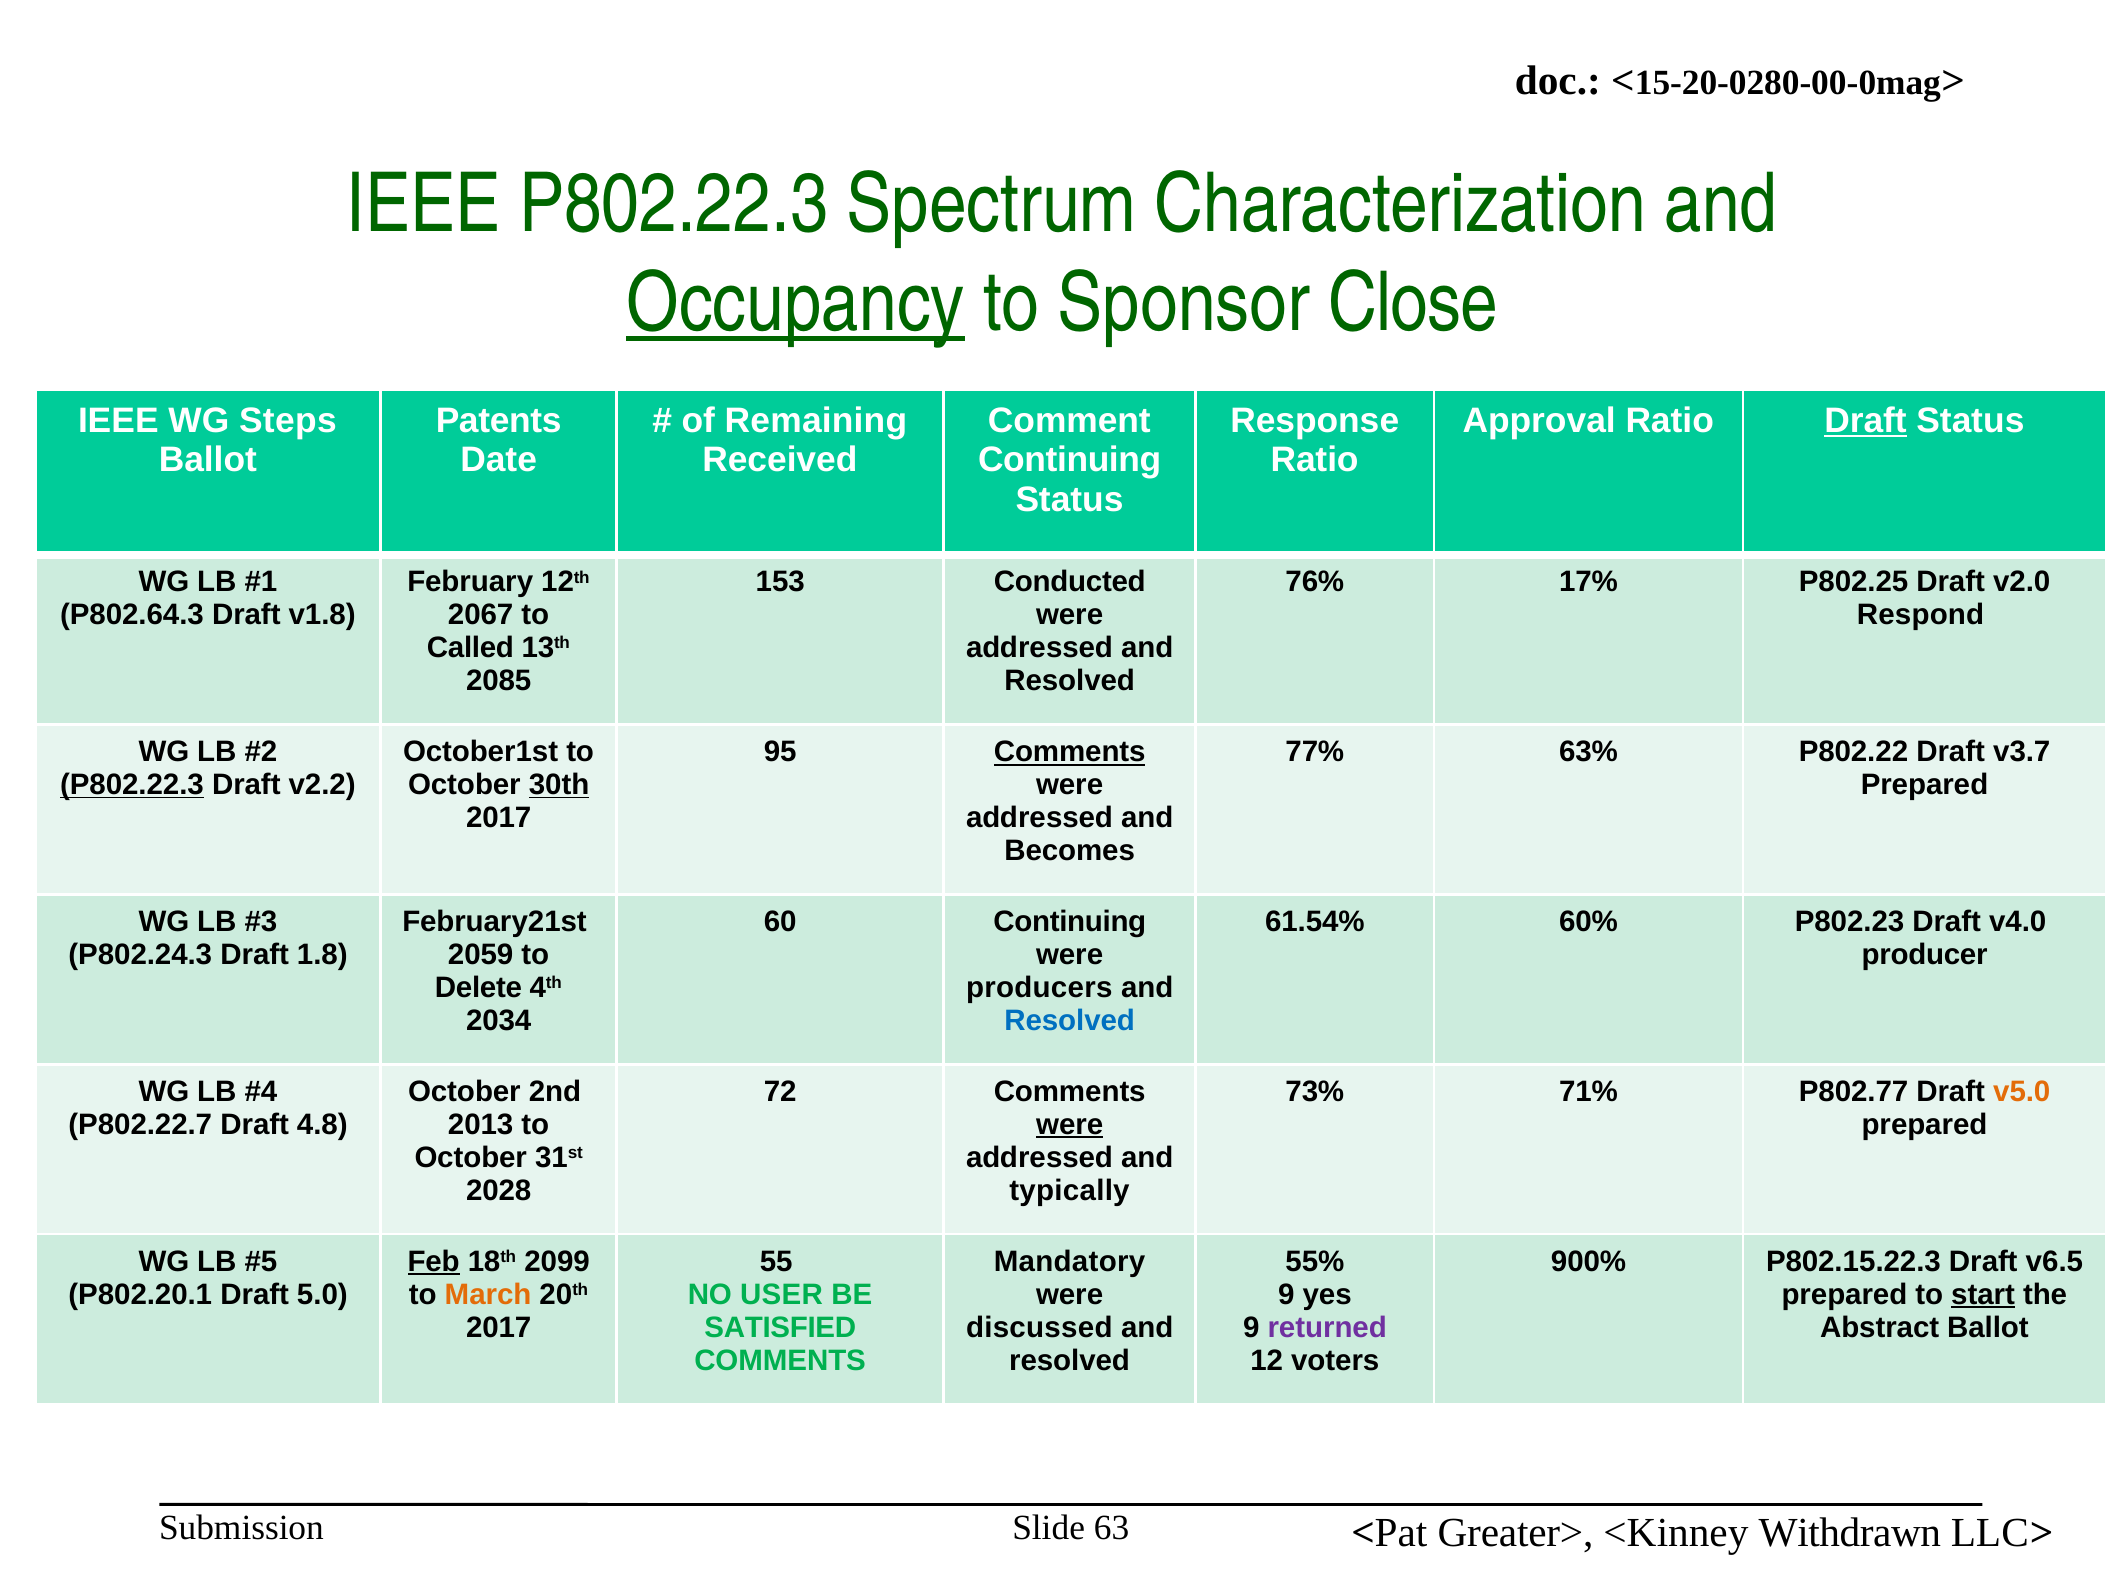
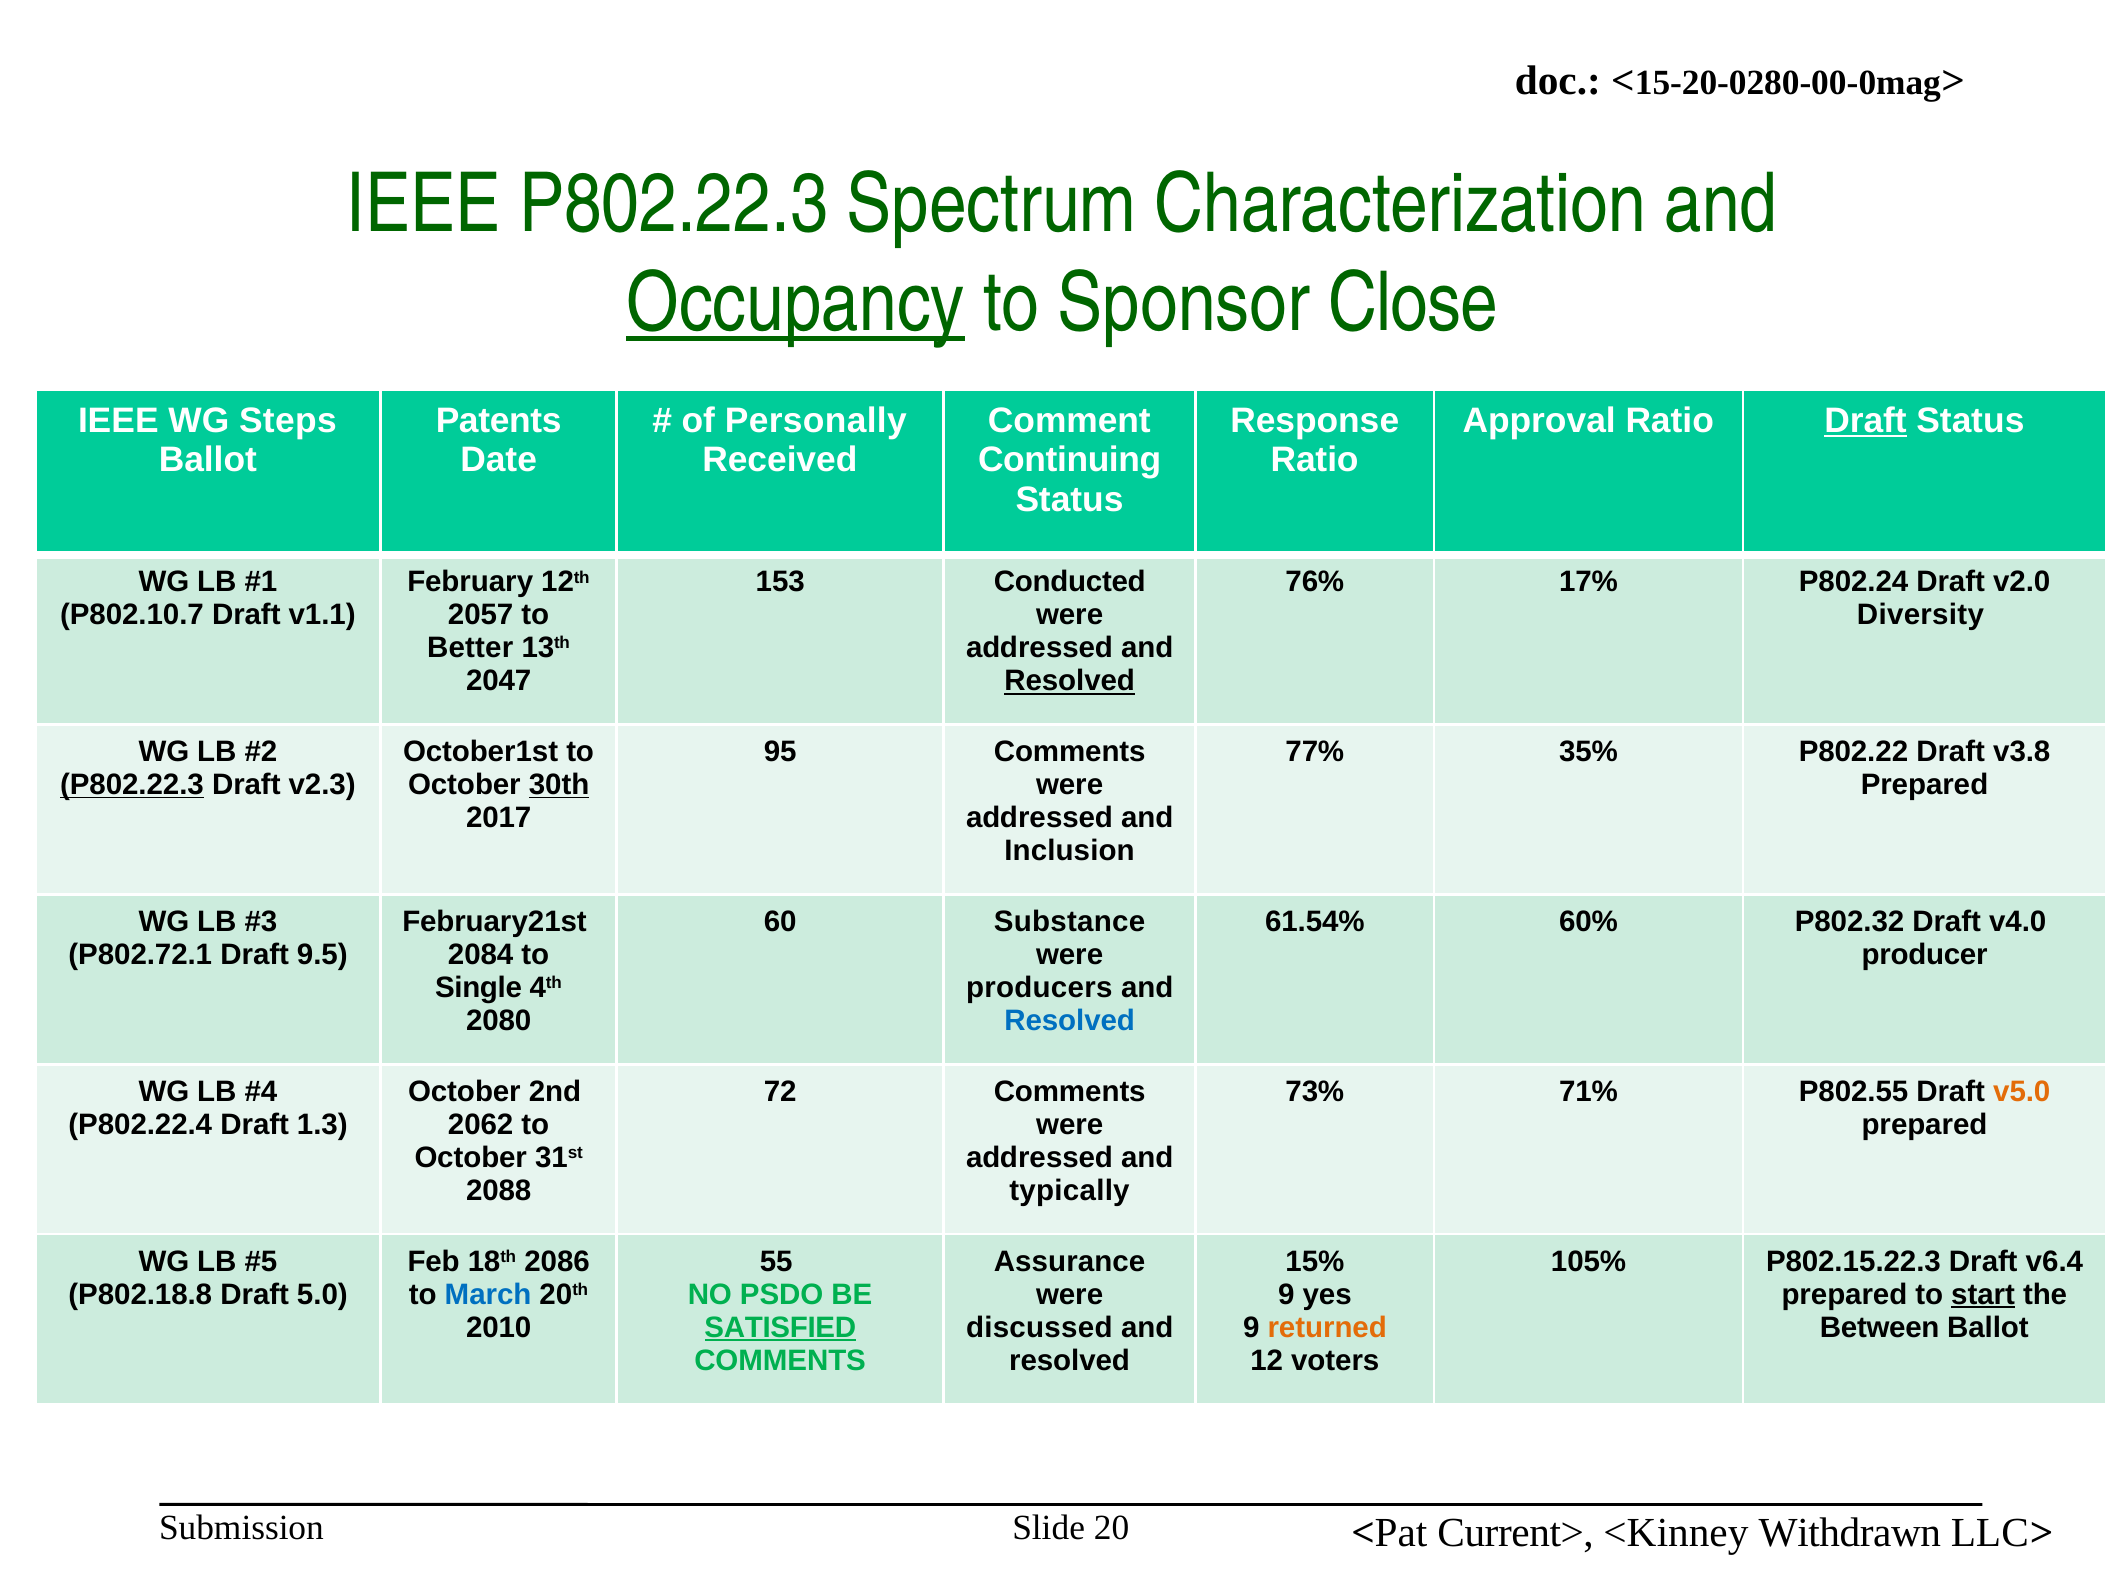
Remaining: Remaining -> Personally (816, 420)
P802.25: P802.25 -> P802.24 (1854, 582)
P802.64.3: P802.64.3 -> P802.10.7 (132, 615)
v1.8: v1.8 -> v1.1 (322, 615)
2067: 2067 -> 2057 (481, 615)
Respond: Respond -> Diversity (1920, 615)
Called: Called -> Better (470, 648)
2085: 2085 -> 2047 (499, 681)
Resolved underline: none -> present (1070, 681)
Comments underline: present -> none (1070, 752)
63%: 63% -> 35% (1588, 752)
v3.7: v3.7 -> v3.8 (2022, 752)
v2.2: v2.2 -> v2.3 (322, 785)
Becomes: Becomes -> Inclusion (1070, 851)
60 Continuing: Continuing -> Substance (1070, 922)
P802.23: P802.23 -> P802.32 (1850, 922)
P802.24.3: P802.24.3 -> P802.72.1 (140, 955)
1.8: 1.8 -> 9.5 (322, 955)
2059: 2059 -> 2084 (481, 955)
Delete: Delete -> Single (479, 988)
2034: 2034 -> 2080 (499, 1021)
P802.77: P802.77 -> P802.55 (1854, 1092)
P802.22.7: P802.22.7 -> P802.22.4 (140, 1125)
4.8: 4.8 -> 1.3 (322, 1125)
2013: 2013 -> 2062 (481, 1125)
were underline: present -> none (1070, 1125)
2028: 2028 -> 2088 (499, 1190)
Feb underline: present -> none (434, 1261)
2099: 2099 -> 2086 (557, 1261)
Mandatory: Mandatory -> Assurance (1070, 1261)
55%: 55% -> 15% (1315, 1261)
900%: 900% -> 105% (1589, 1261)
v6.5: v6.5 -> v6.4 (2054, 1261)
P802.20.1: P802.20.1 -> P802.18.8 (140, 1294)
March colour: orange -> blue (488, 1294)
USER: USER -> PSDO (782, 1294)
2017: 2017 -> 2010 (499, 1327)
SATISFIED underline: none -> present (780, 1327)
returned colour: purple -> orange (1327, 1327)
Abstract: Abstract -> Between (1880, 1327)
Greater>: Greater> -> Current> (1516, 1533)
63: 63 -> 20 (1112, 1528)
